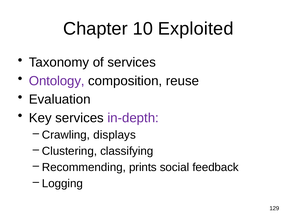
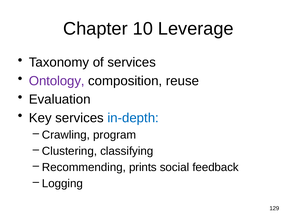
Exploited: Exploited -> Leverage (196, 29)
in-depth colour: purple -> blue (133, 118)
displays: displays -> program (115, 135)
